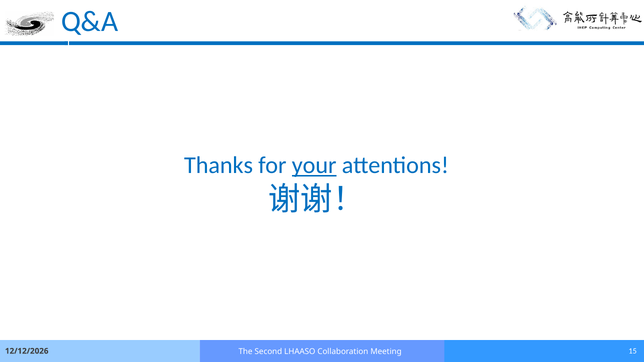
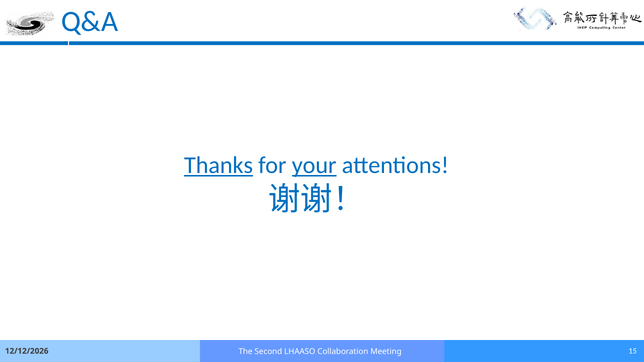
Thanks underline: none -> present (219, 166)
